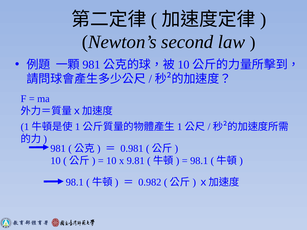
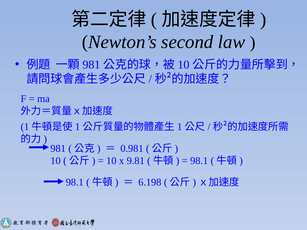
0.982: 0.982 -> 6.198 (150, 182)
